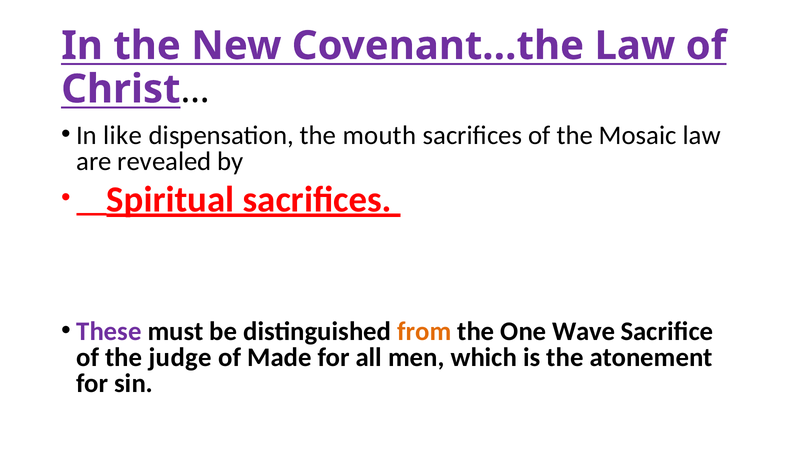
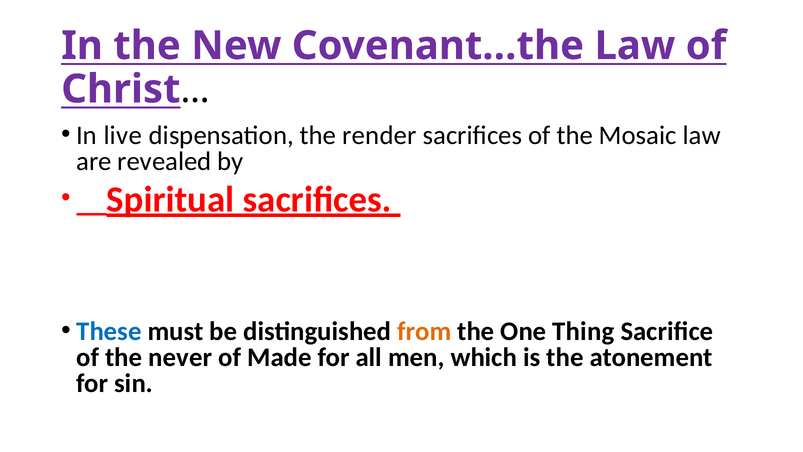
like: like -> live (123, 135)
mouth: mouth -> render (379, 135)
These colour: purple -> blue (109, 331)
Wave: Wave -> Thing (583, 331)
judge: judge -> never (180, 357)
